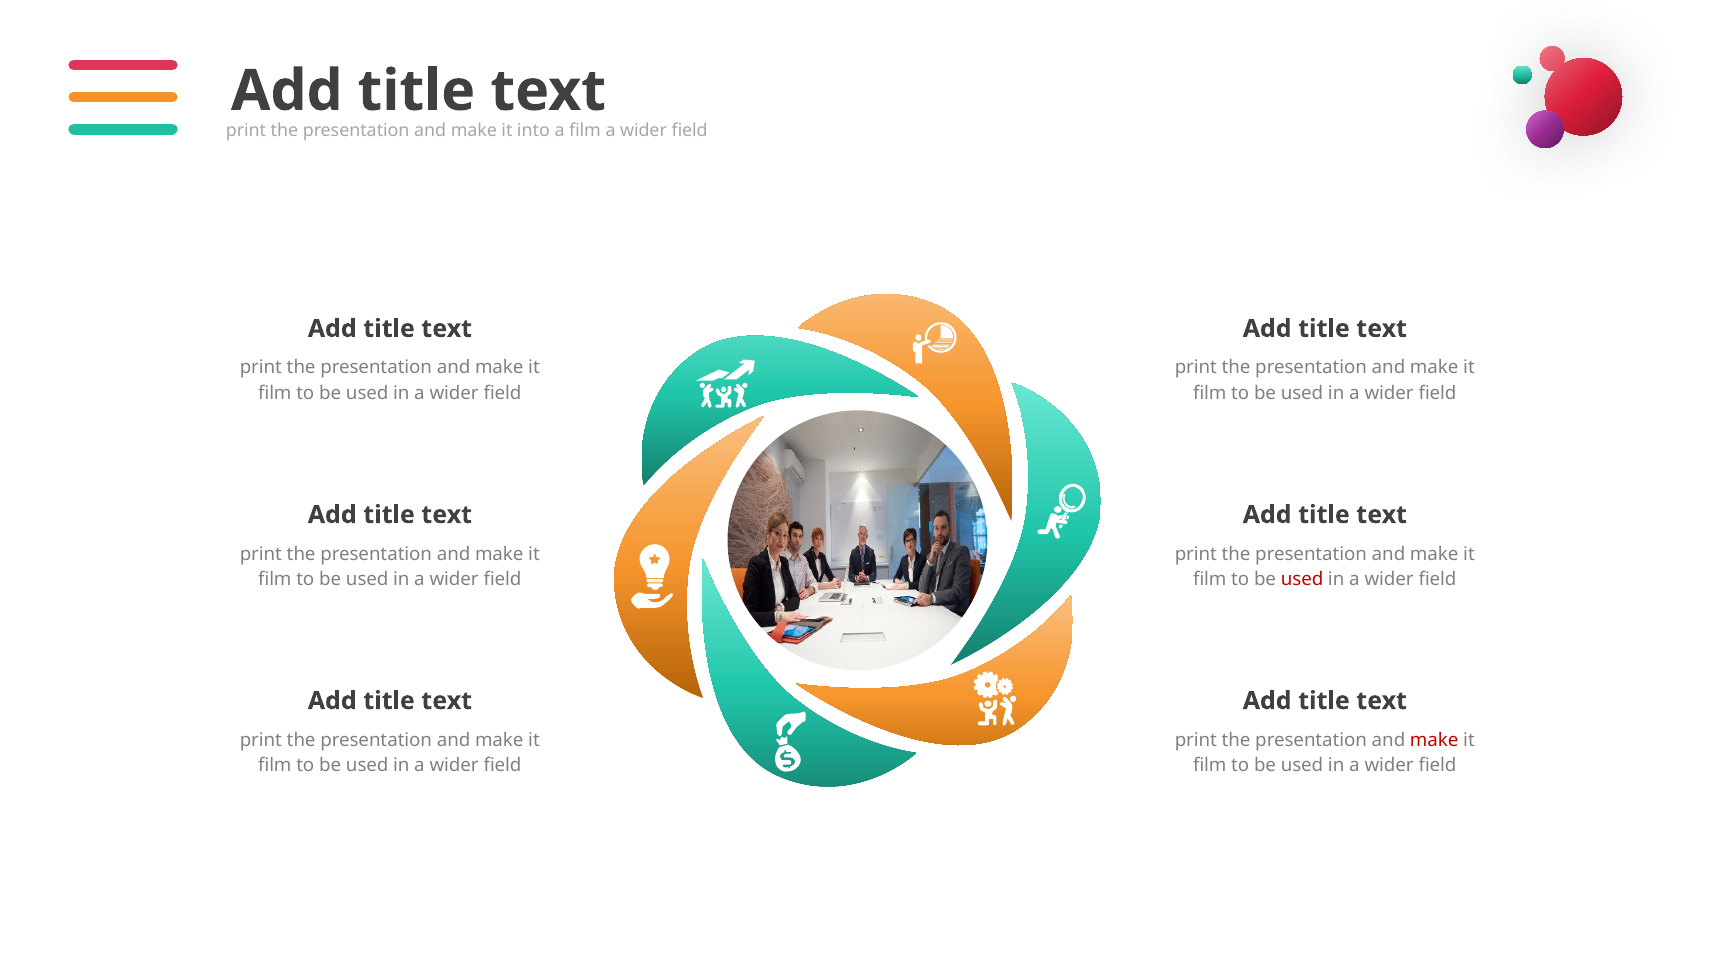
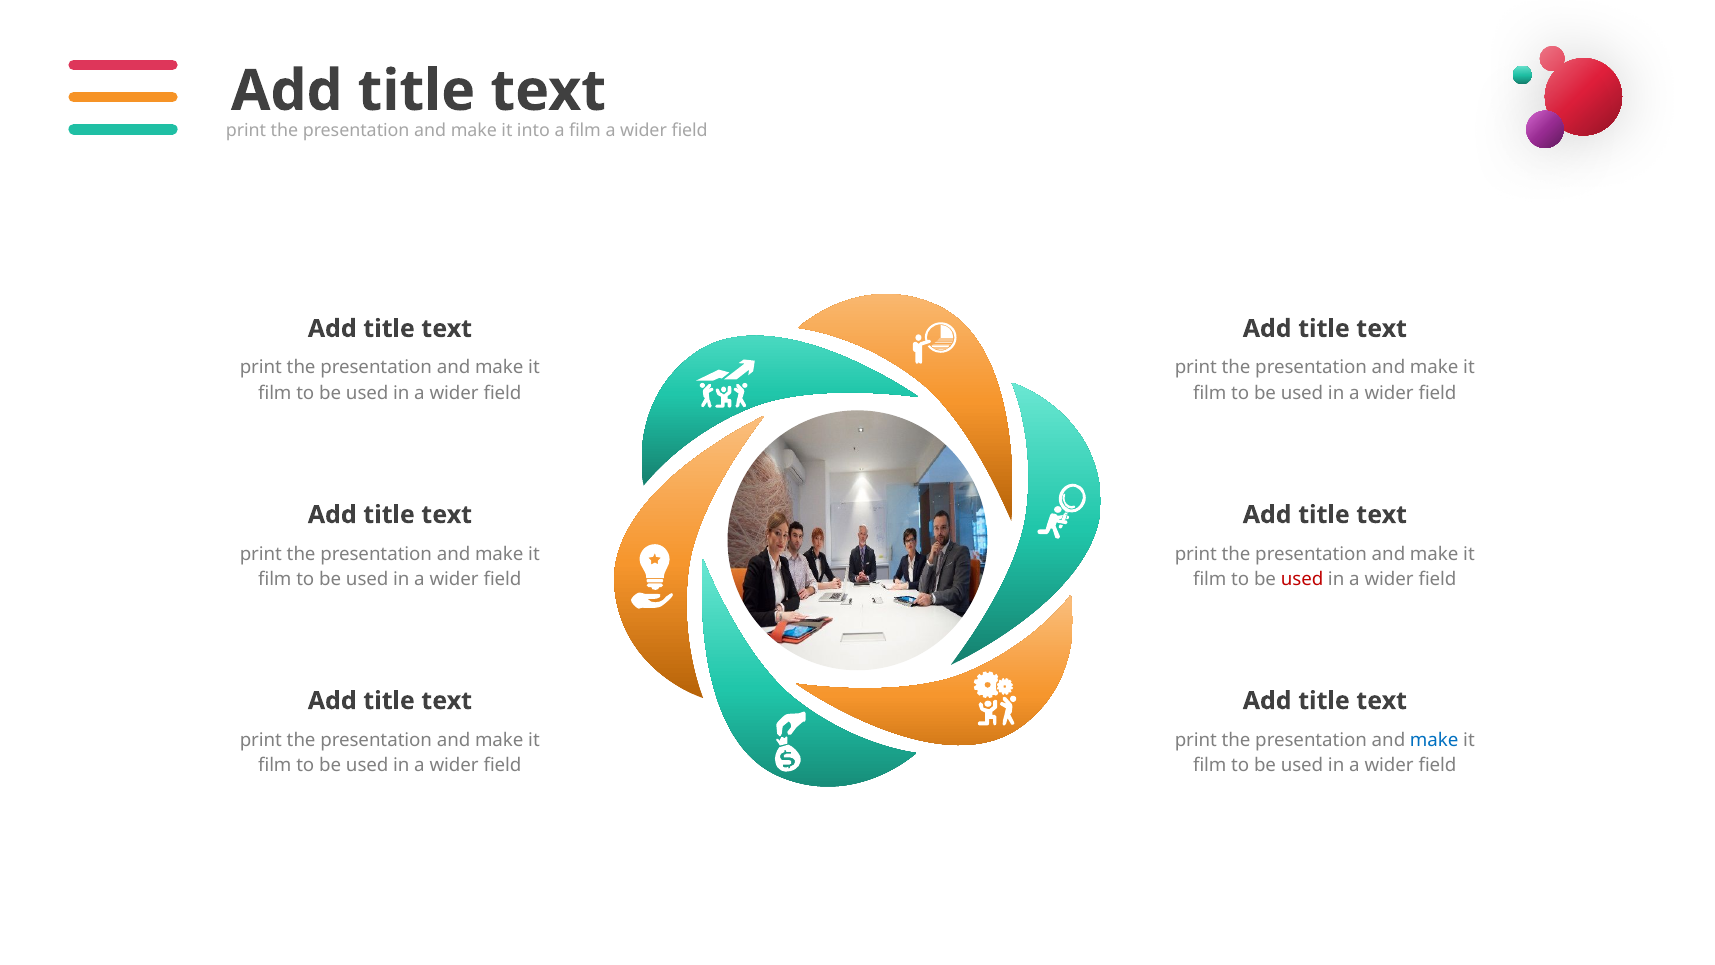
make colour: red -> blue (1434, 740)
